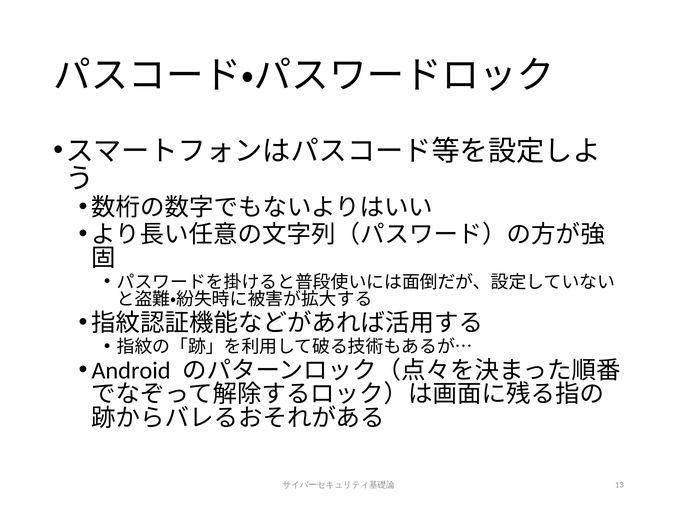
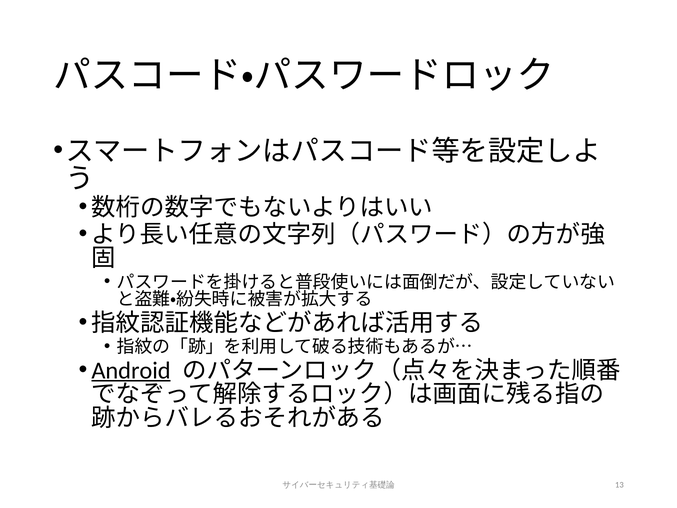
Android underline: none -> present (131, 370)
